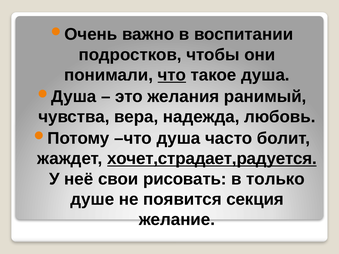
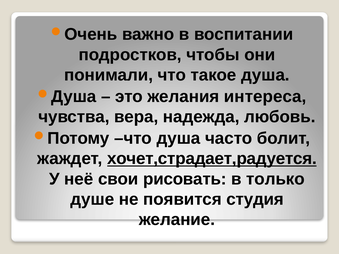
что underline: present -> none (172, 75)
ранимый: ранимый -> интереса (265, 97)
секция: секция -> студия (255, 199)
